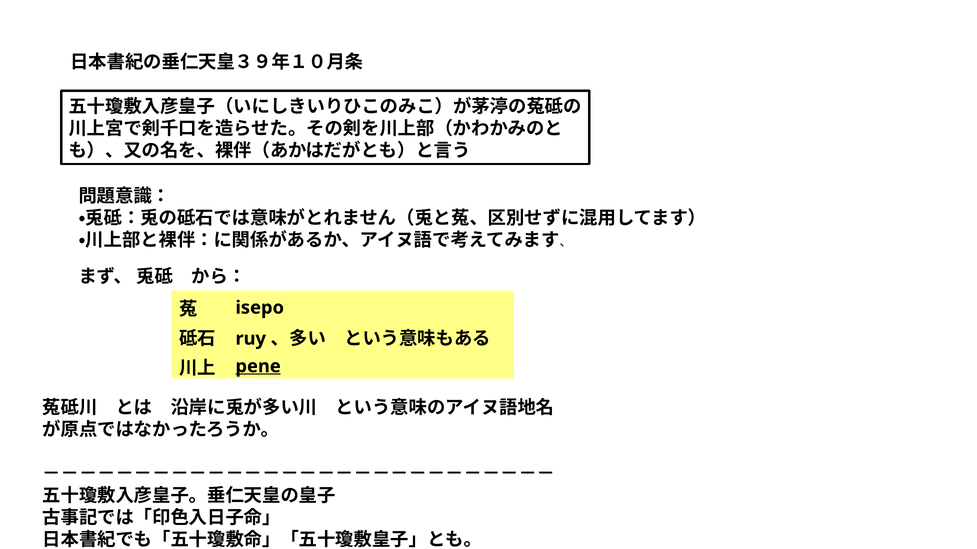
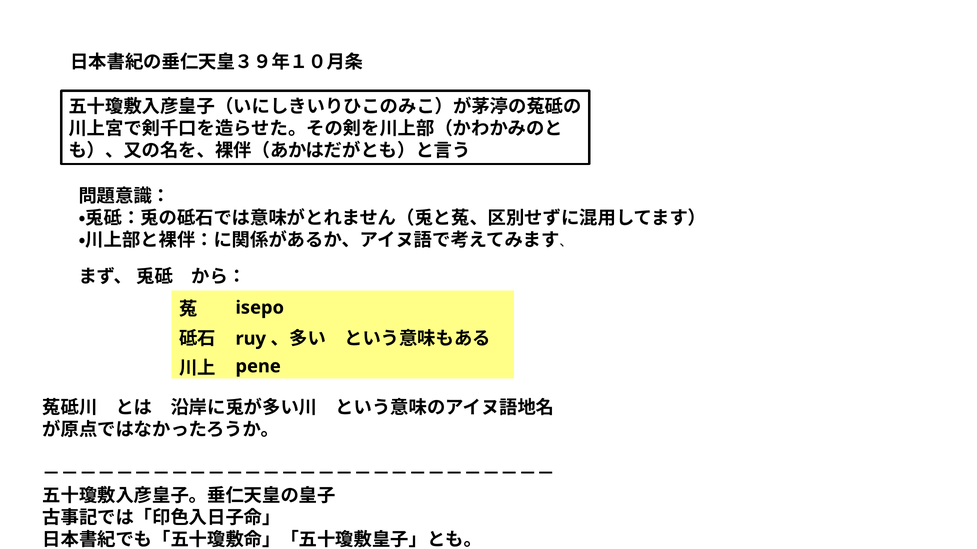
pene underline: present -> none (258, 367)
